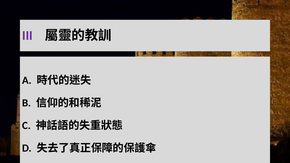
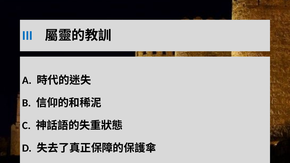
III colour: purple -> blue (27, 35)
